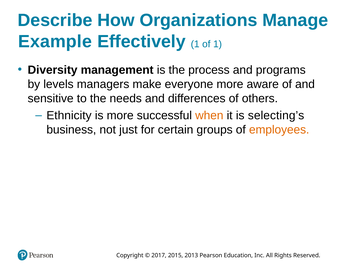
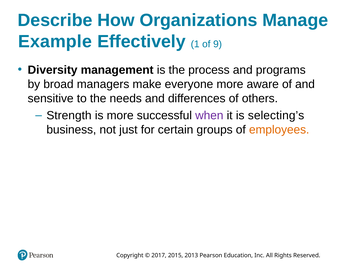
of 1: 1 -> 9 (218, 44)
levels: levels -> broad (58, 84)
Ethnicity: Ethnicity -> Strength (69, 115)
when colour: orange -> purple (209, 115)
